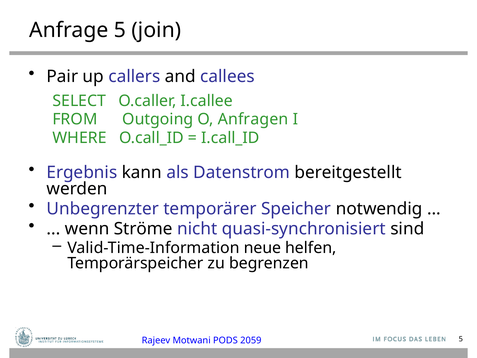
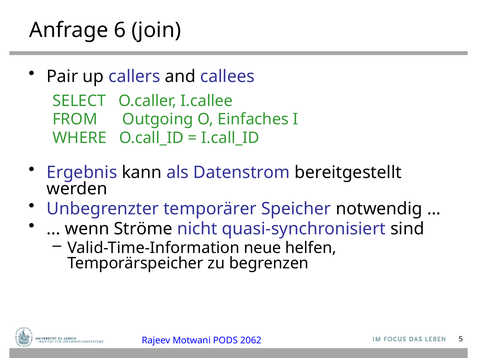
Anfrage 5: 5 -> 6 (120, 30)
Anfragen: Anfragen -> Einfaches (253, 119)
2059: 2059 -> 2062 (251, 340)
